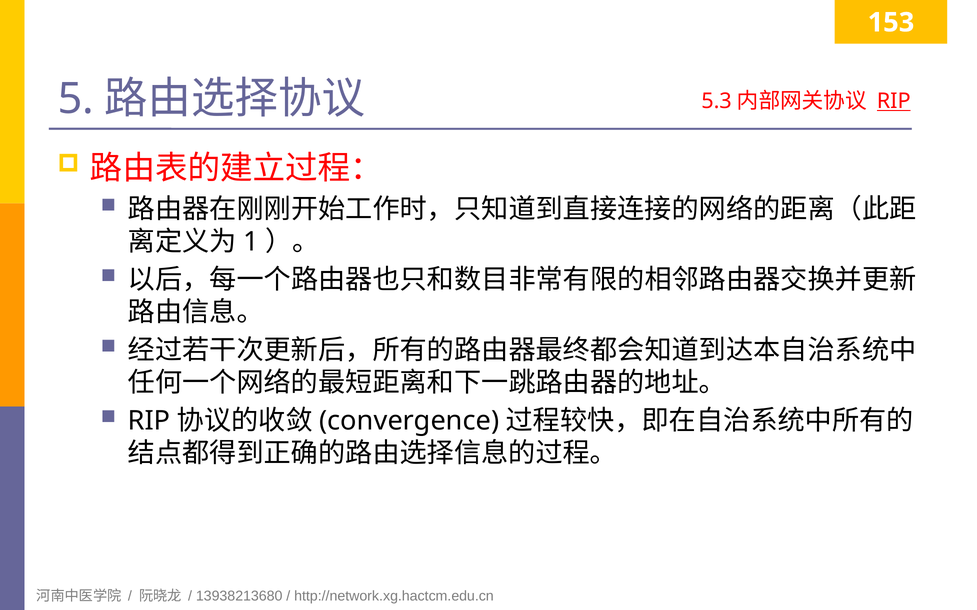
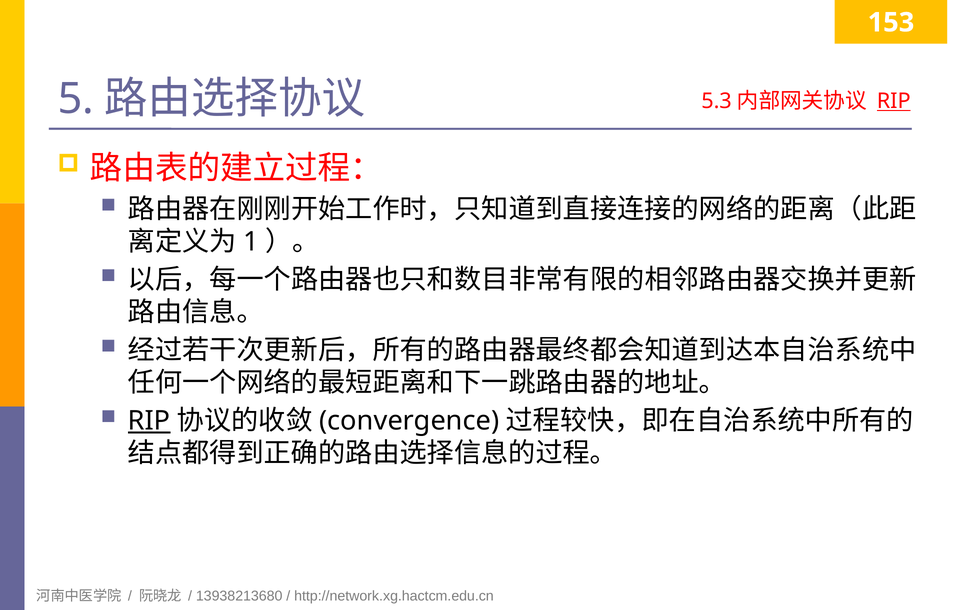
RIP underline: none -> present (149, 421)
